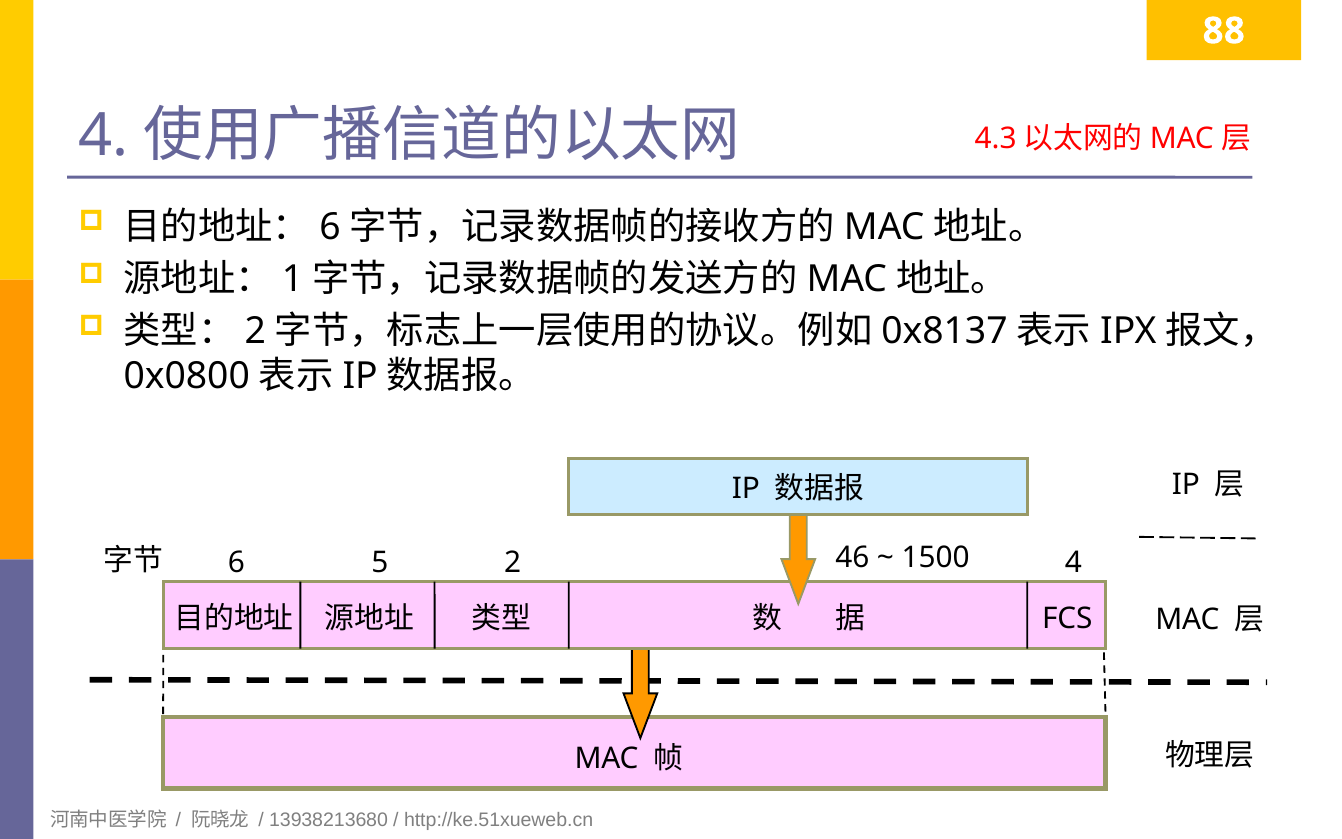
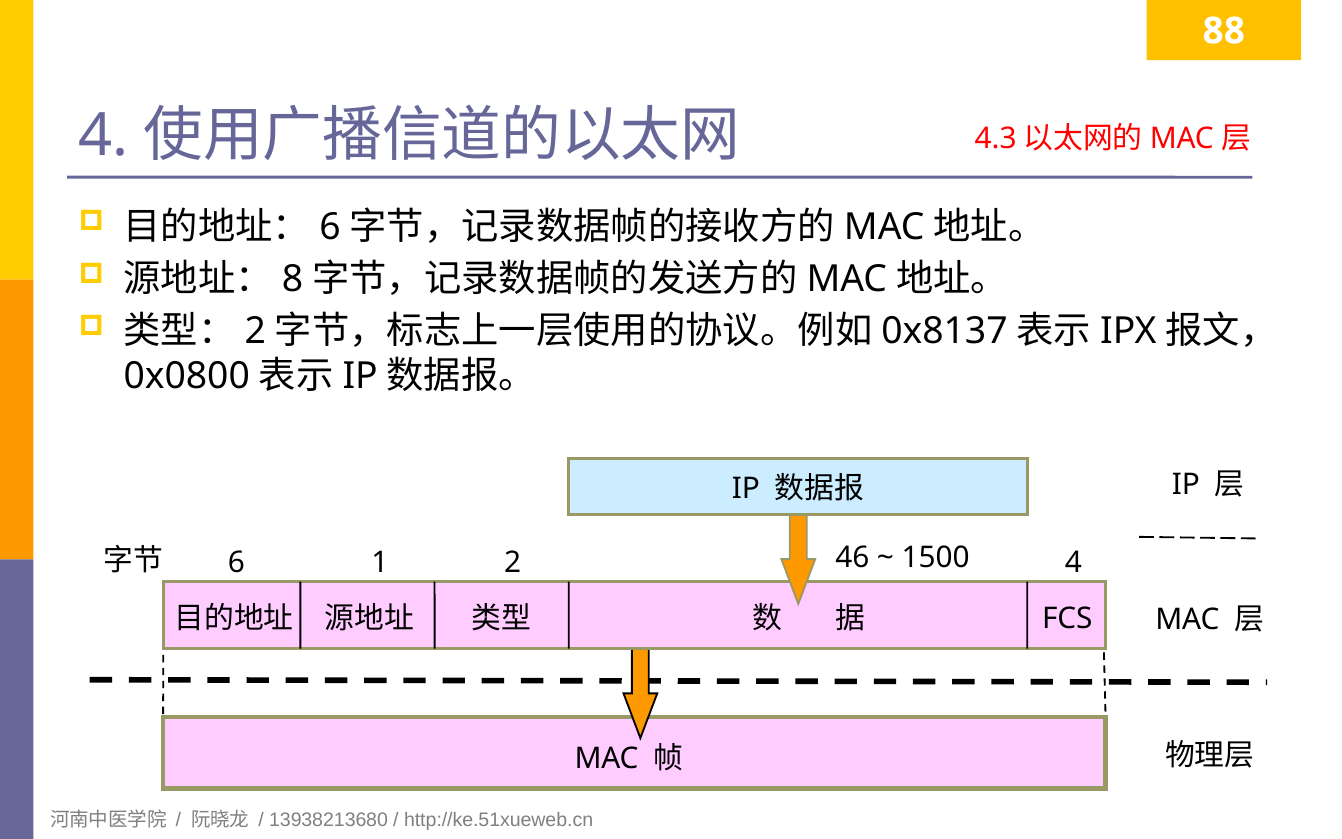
1: 1 -> 8 (293, 279)
5: 5 -> 1 (380, 562)
